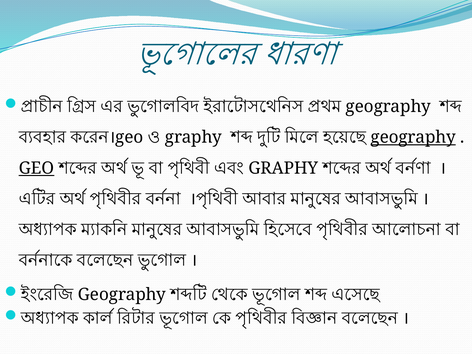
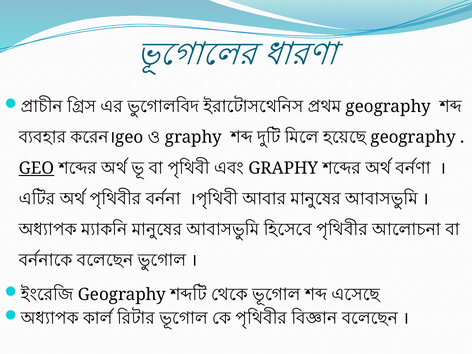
geography underline: present -> none (413, 137)
